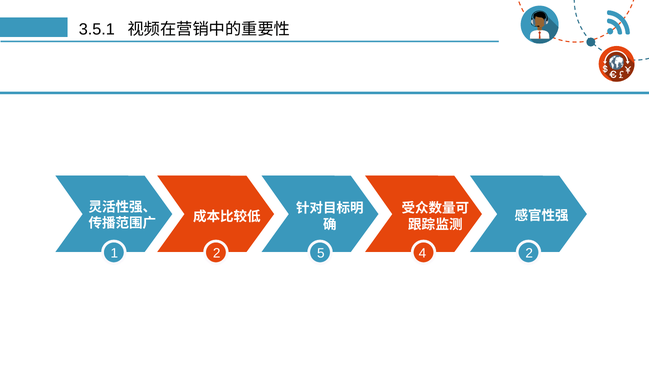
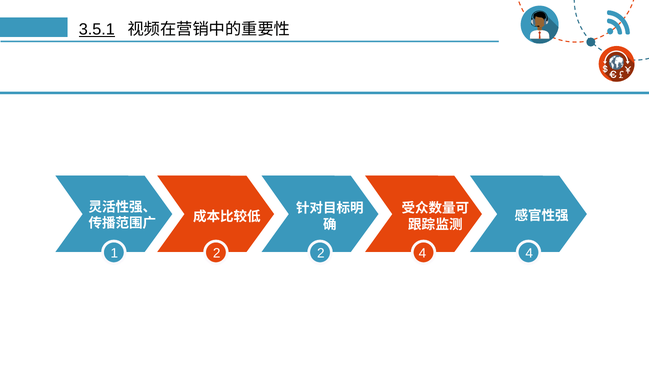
3.5.1 underline: none -> present (97, 29)
2 5: 5 -> 2 (321, 253)
4 2: 2 -> 4 (529, 253)
